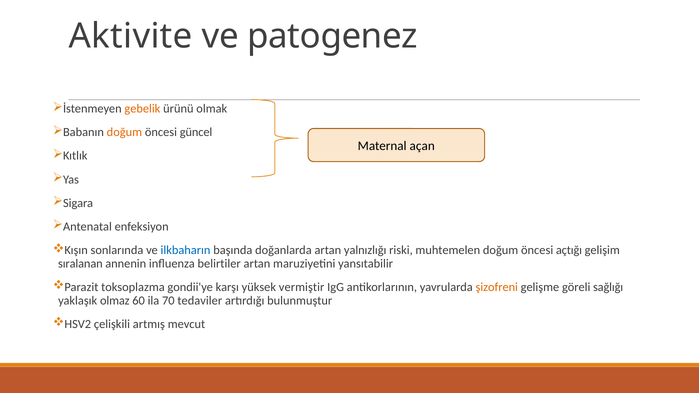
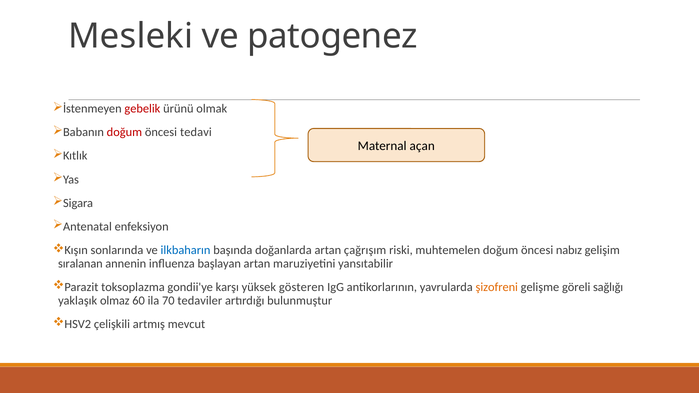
Aktivite: Aktivite -> Mesleki (131, 36)
gebelik colour: orange -> red (142, 109)
doğum colour: orange -> red (124, 132)
güncel: güncel -> tedavi (196, 132)
yalnızlığı: yalnızlığı -> çağrışım (365, 250)
açtığı: açtığı -> nabız (569, 250)
belirtiler: belirtiler -> başlayan (219, 264)
vermiştir: vermiştir -> gösteren (302, 287)
